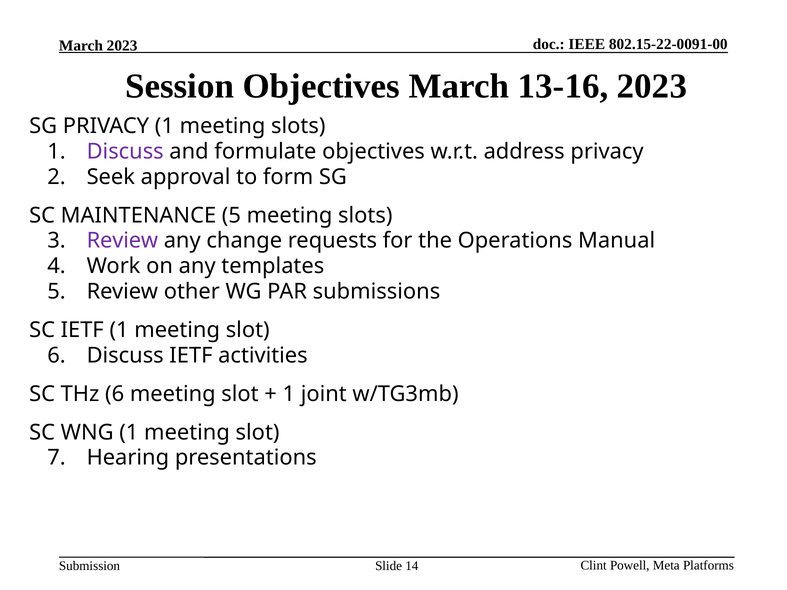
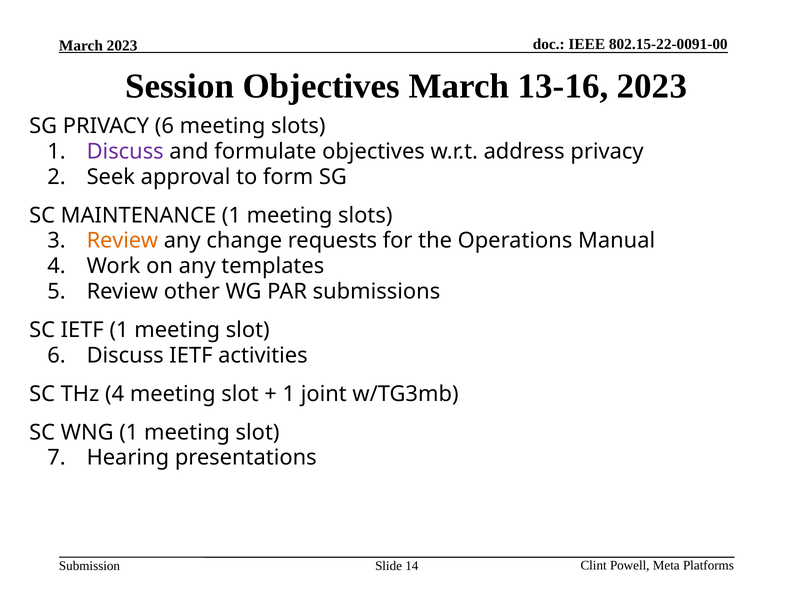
PRIVACY 1: 1 -> 6 (164, 126)
MAINTENANCE 5: 5 -> 1 (231, 215)
Review colour: purple -> orange (122, 241)
THz 6: 6 -> 4 (115, 394)
